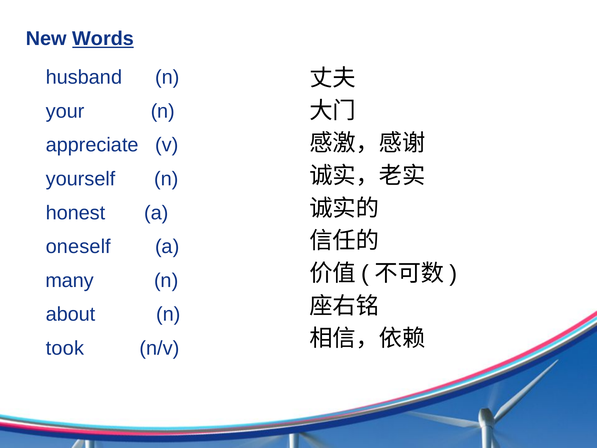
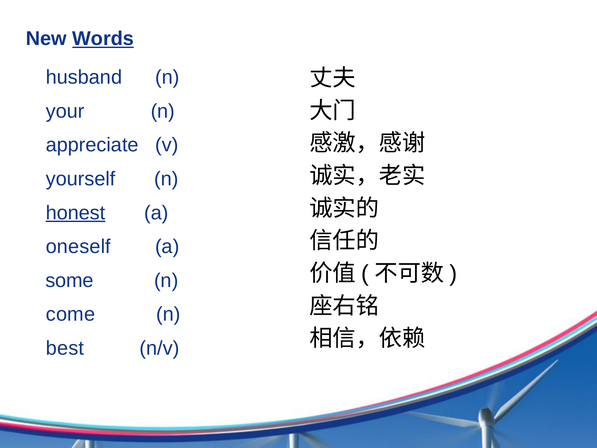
honest underline: none -> present (76, 213)
many: many -> some (70, 280)
about: about -> come (70, 314)
took: took -> best (65, 348)
